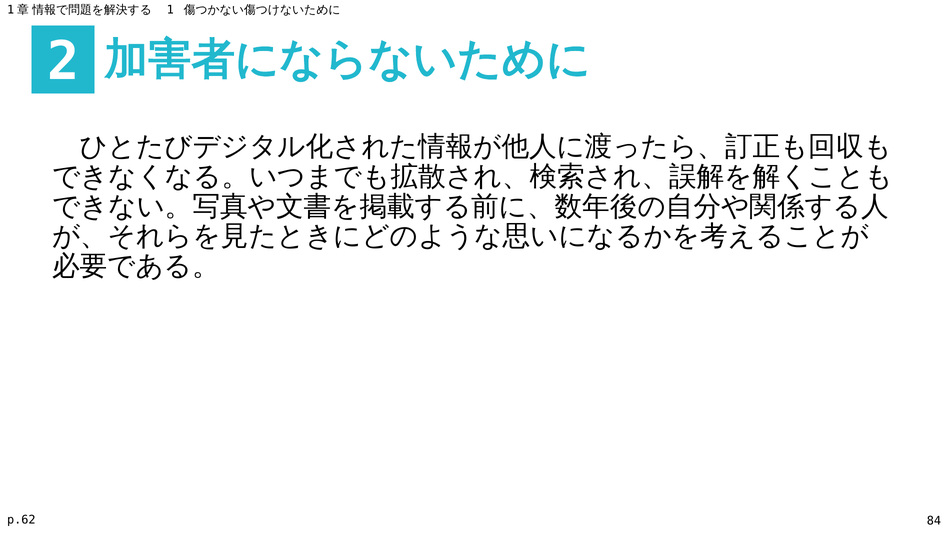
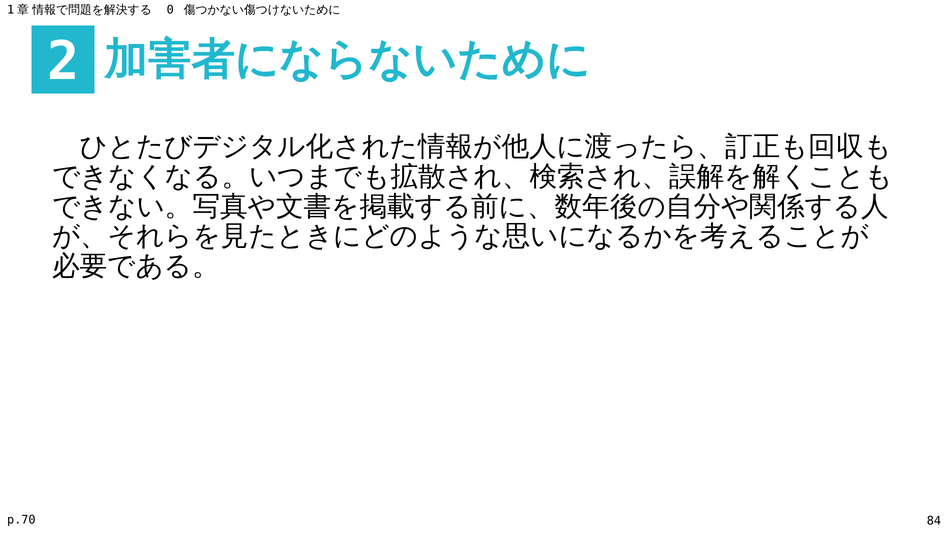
1: 1 -> 0 (170, 10)
p.62: p.62 -> p.70 (21, 520)
